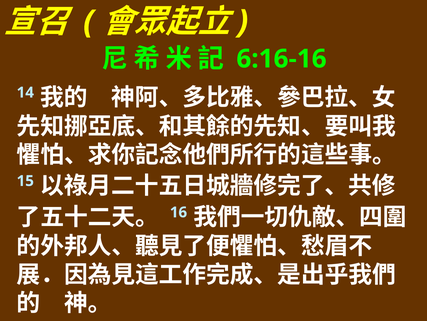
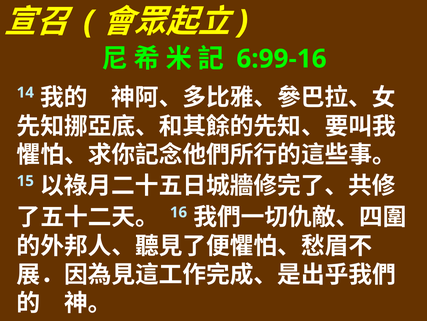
6:16-16: 6:16-16 -> 6:99-16 (282, 59)
